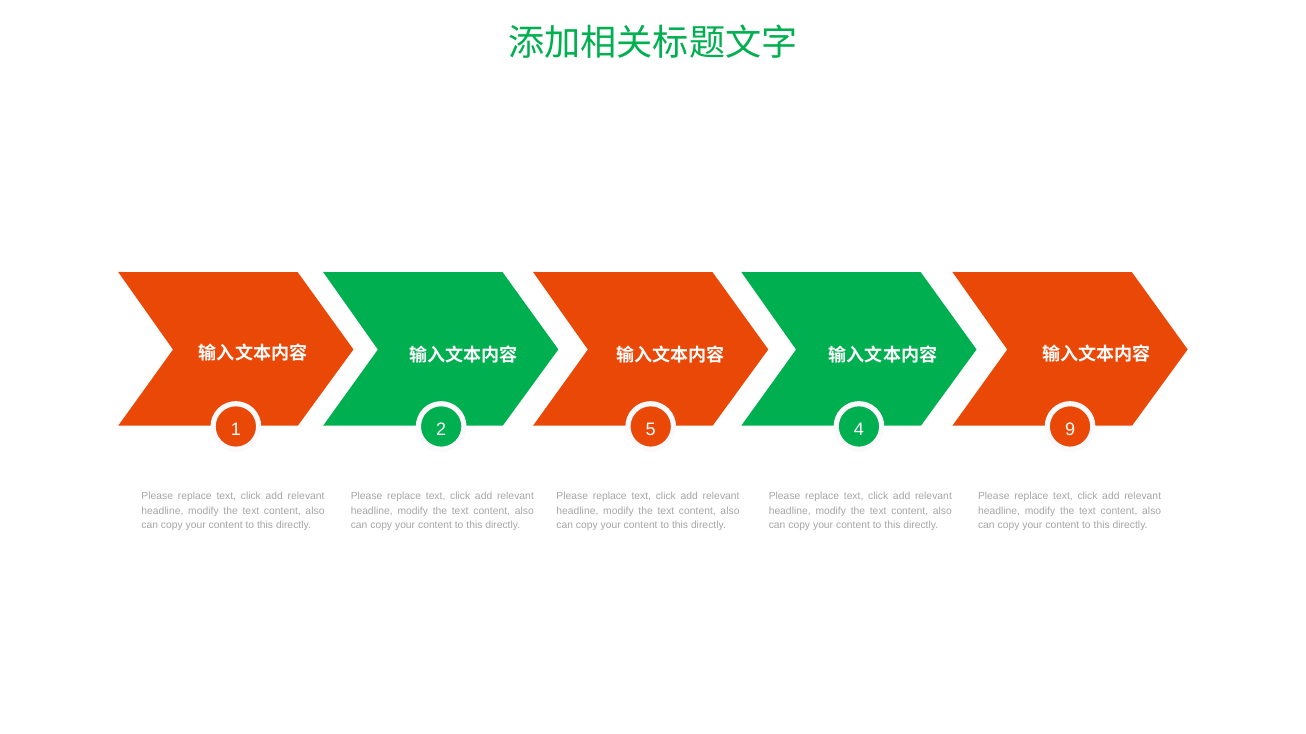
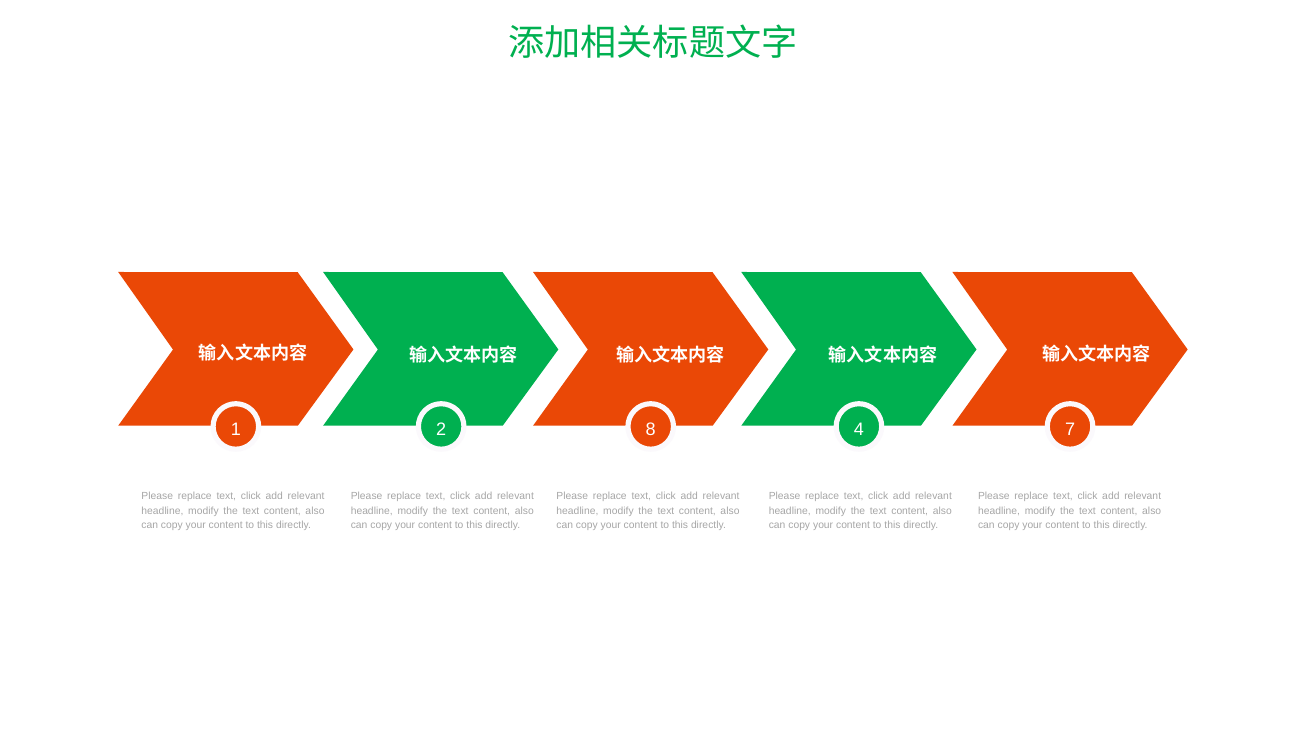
5: 5 -> 8 (651, 430)
9: 9 -> 7 (1070, 430)
